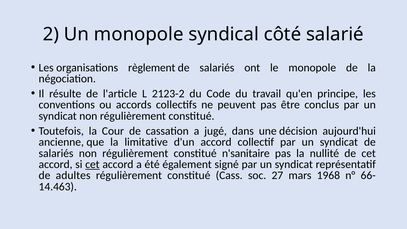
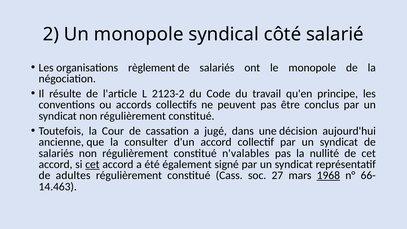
limitative: limitative -> consulter (146, 142)
n'sanitaire: n'sanitaire -> n'valables (246, 153)
1968 underline: none -> present (328, 175)
